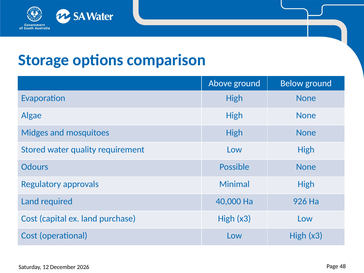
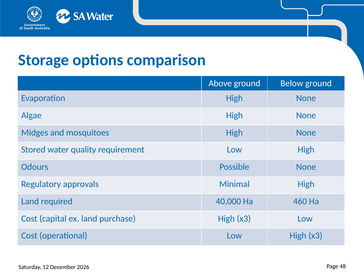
926: 926 -> 460 (300, 201)
